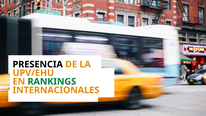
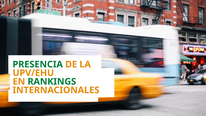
PRESENCIA colour: black -> green (38, 64)
